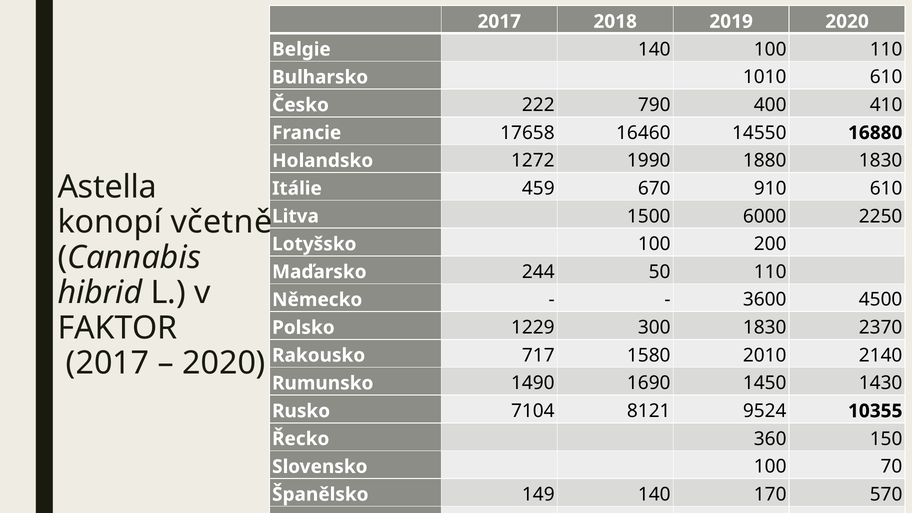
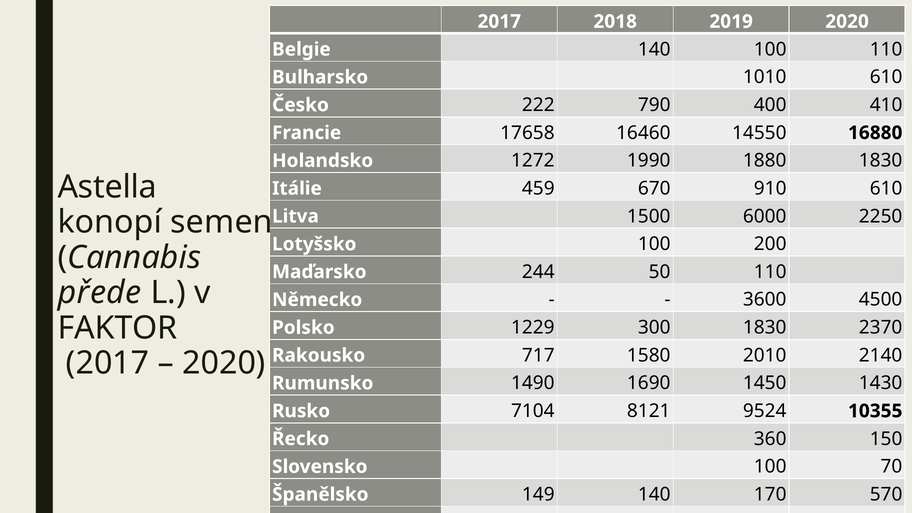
včetně: včetně -> semen (222, 222)
hibrid: hibrid -> přede (100, 293)
